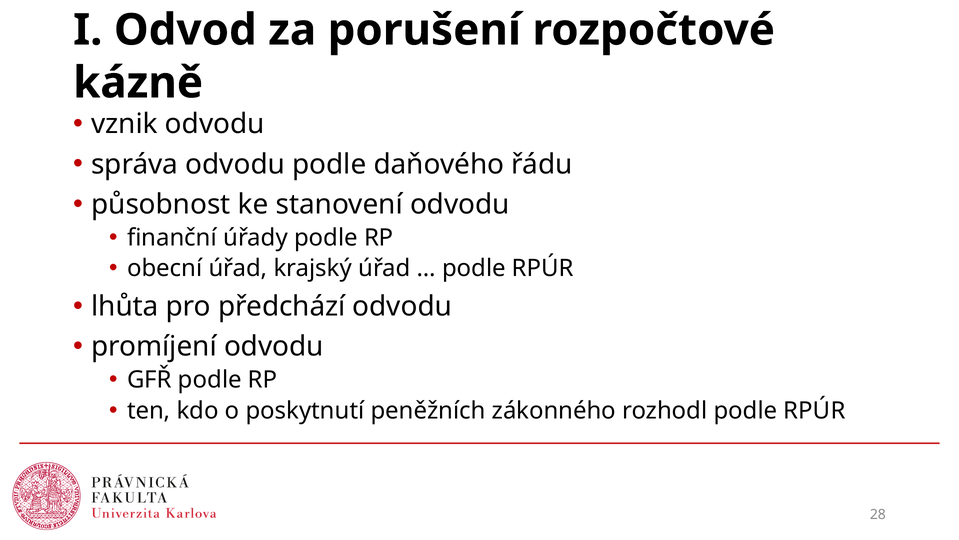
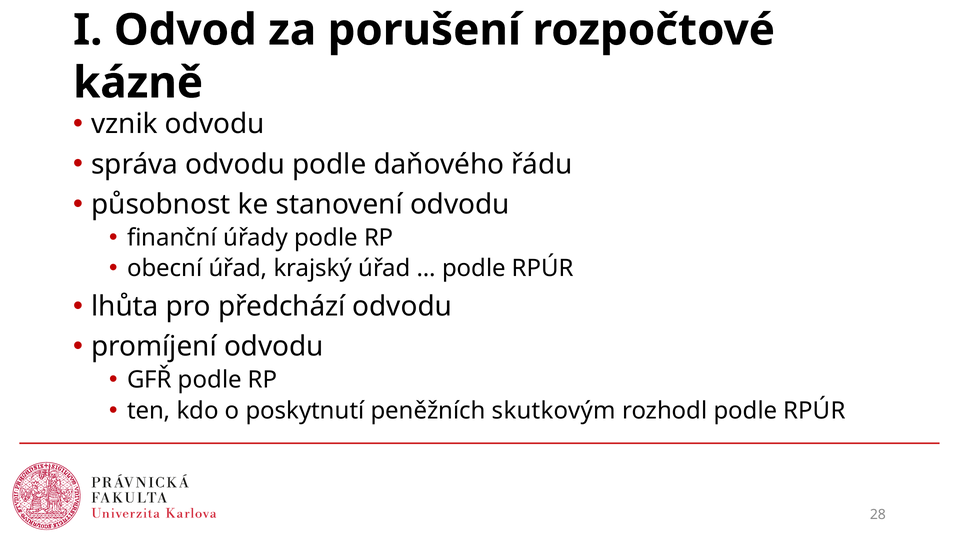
zákonného: zákonného -> skutkovým (554, 410)
